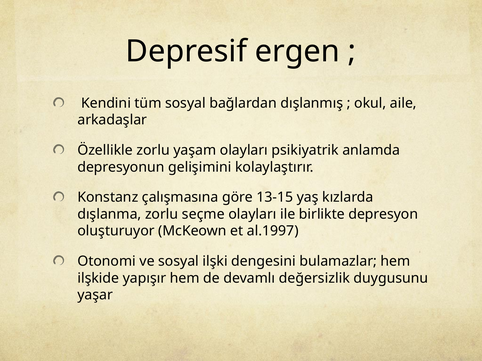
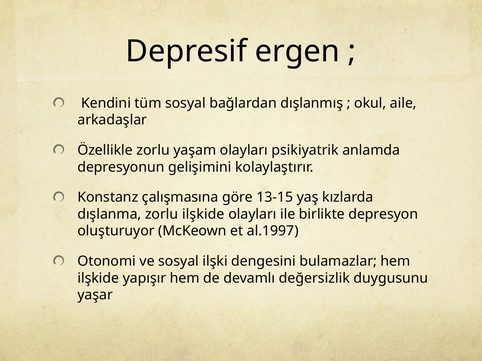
zorlu seçme: seçme -> ilşkide (203, 214)
